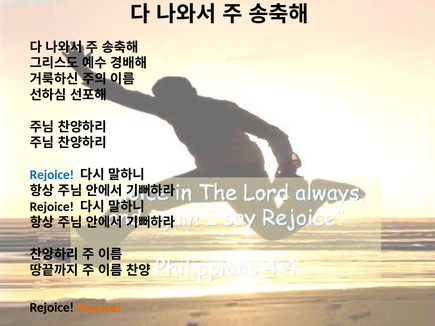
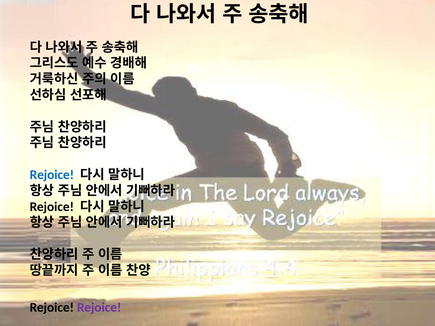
Rejoice colour: orange -> purple (99, 308)
